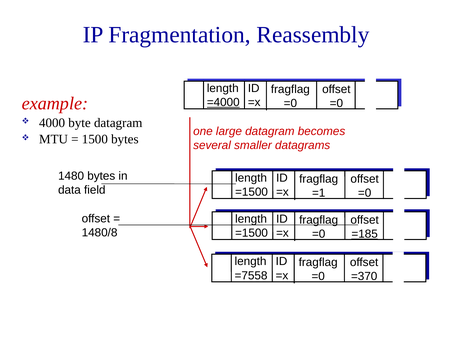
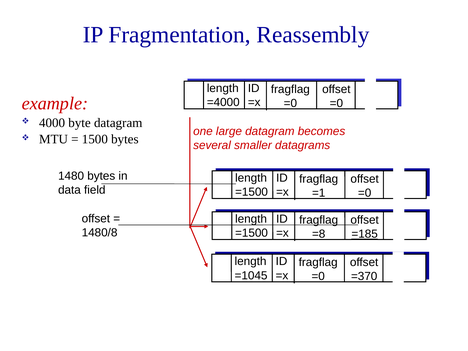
=4000 underline: present -> none (223, 102)
=0: =0 -> =8 (319, 234)
=7558: =7558 -> =1045 (251, 275)
